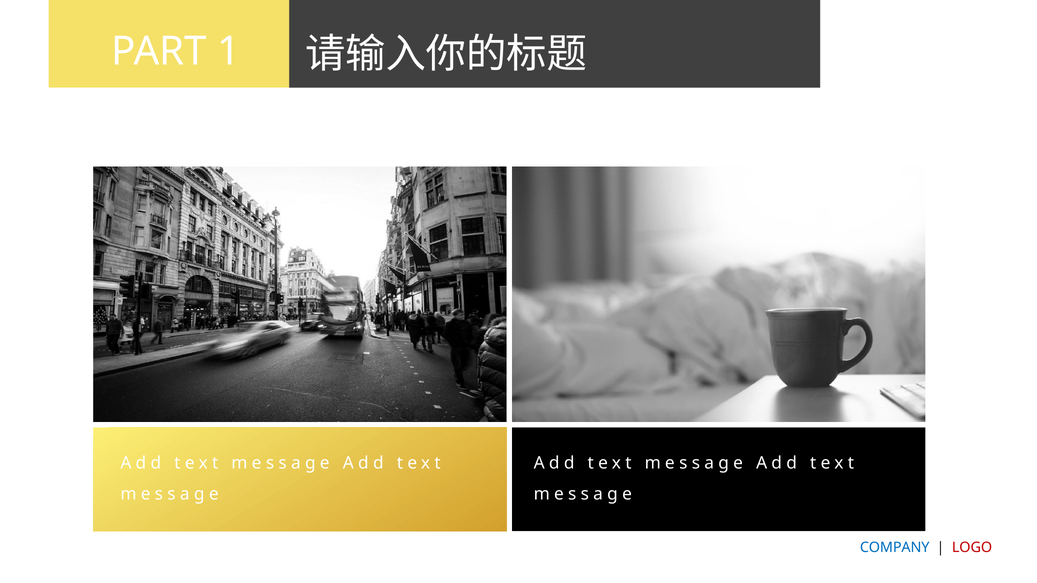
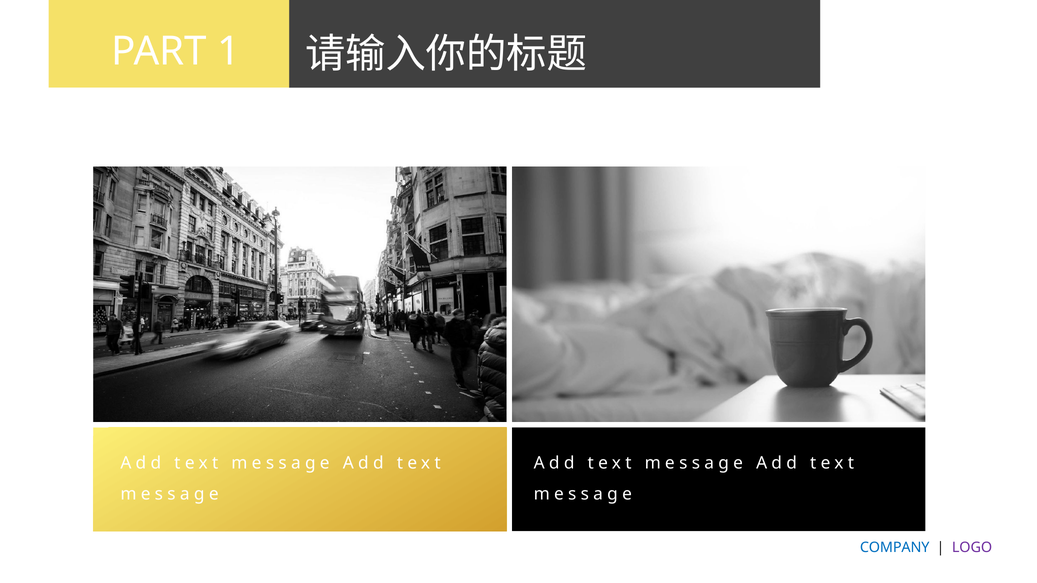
LOGO colour: red -> purple (972, 548)
